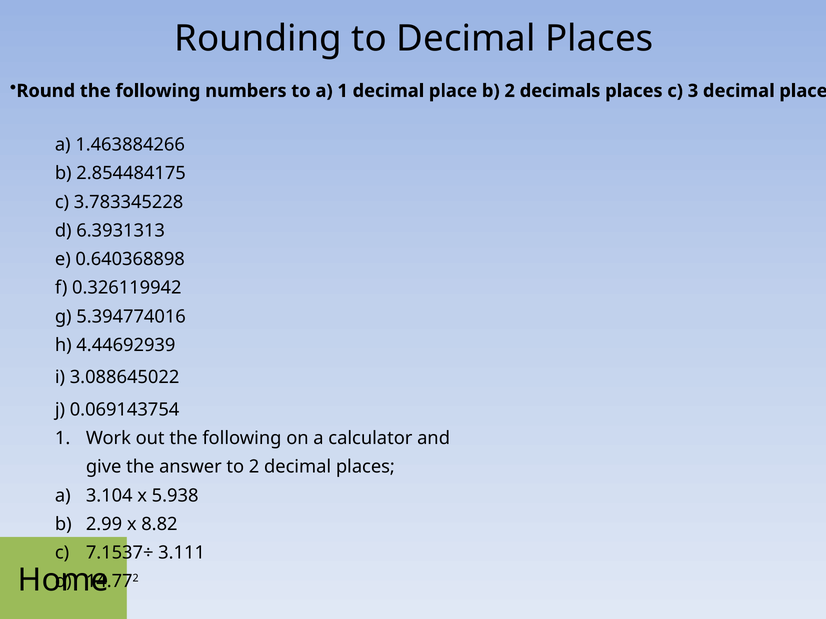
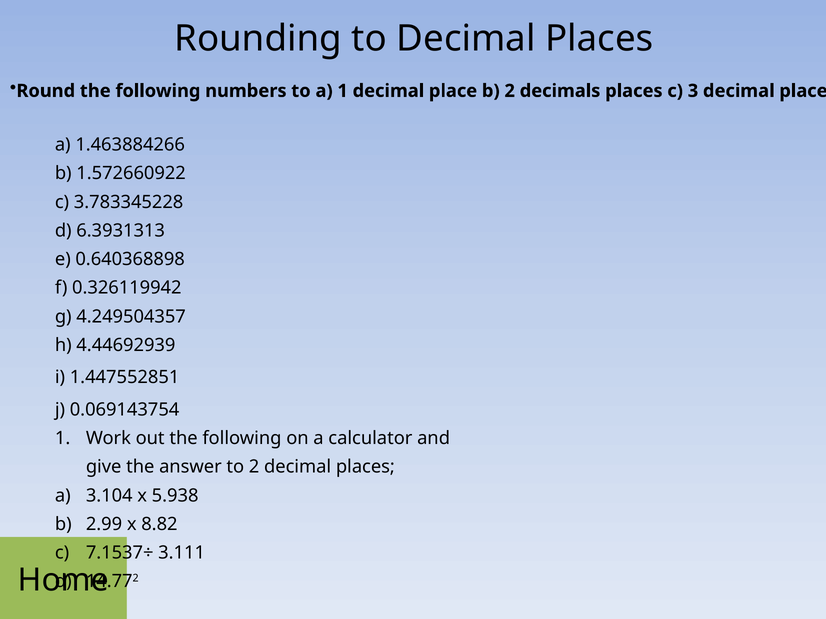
2.854484175: 2.854484175 -> 1.572660922 (131, 173)
5.394774016: 5.394774016 -> 4.249504357 (131, 317)
3.088645022: 3.088645022 -> 1.447552851 (125, 378)
